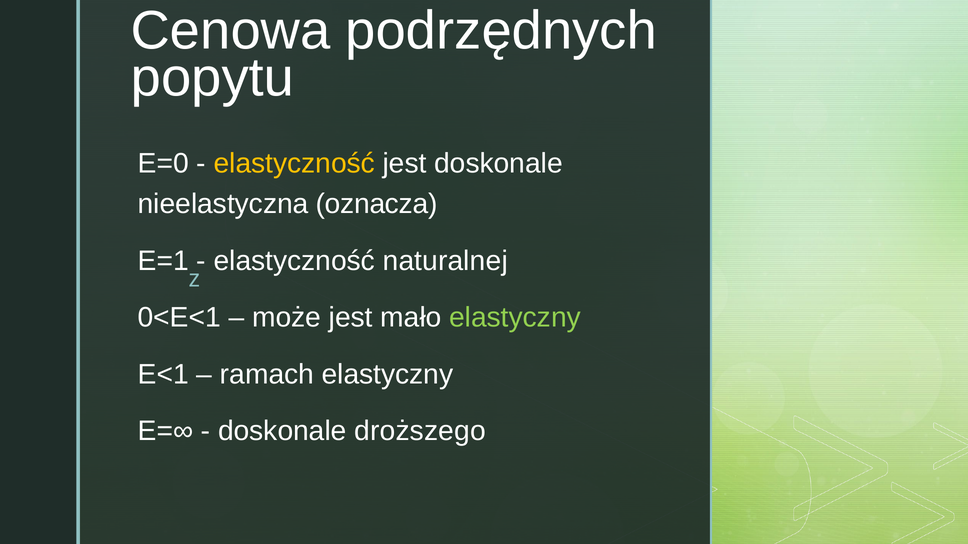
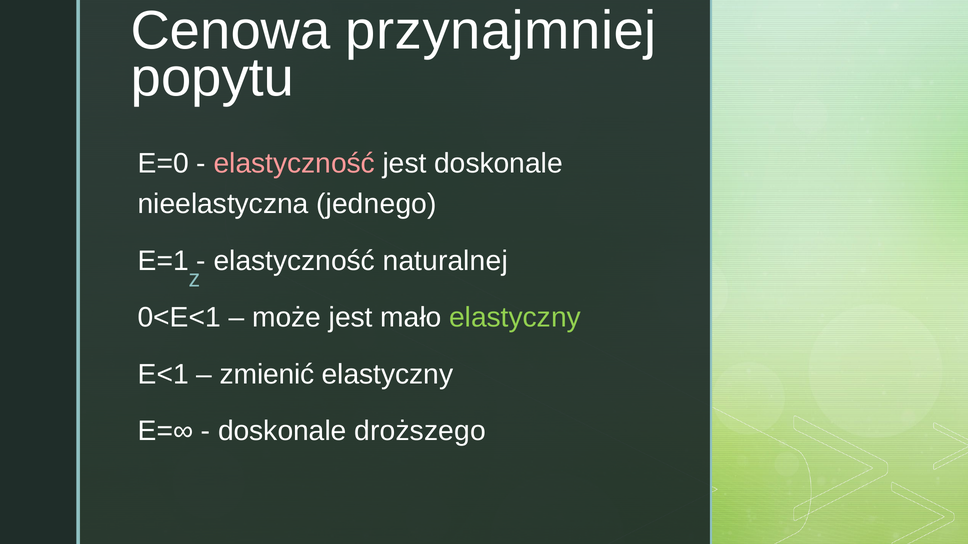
podrzędnych: podrzędnych -> przynajmniej (501, 31)
elastyczność colour: yellow -> pink (294, 164)
oznacza: oznacza -> jednego (376, 204)
ramach: ramach -> zmienić (267, 375)
